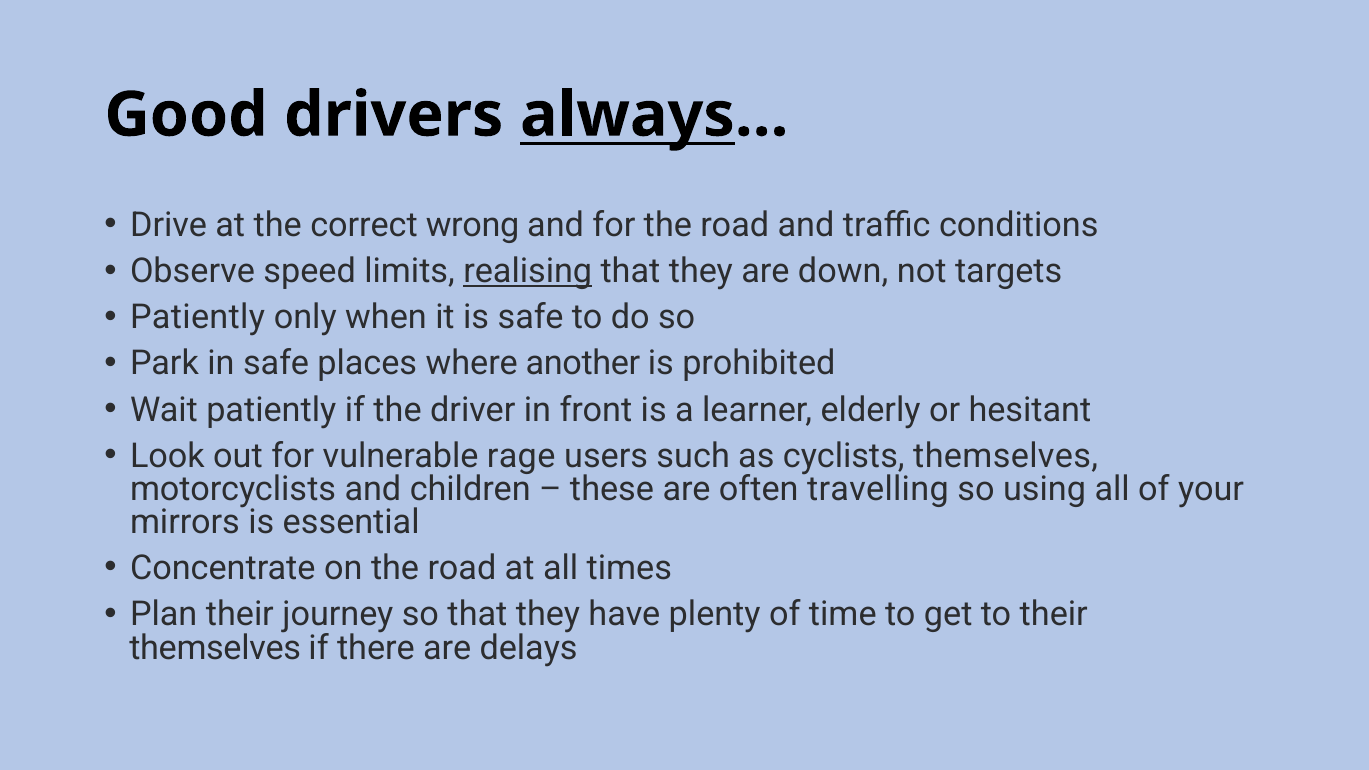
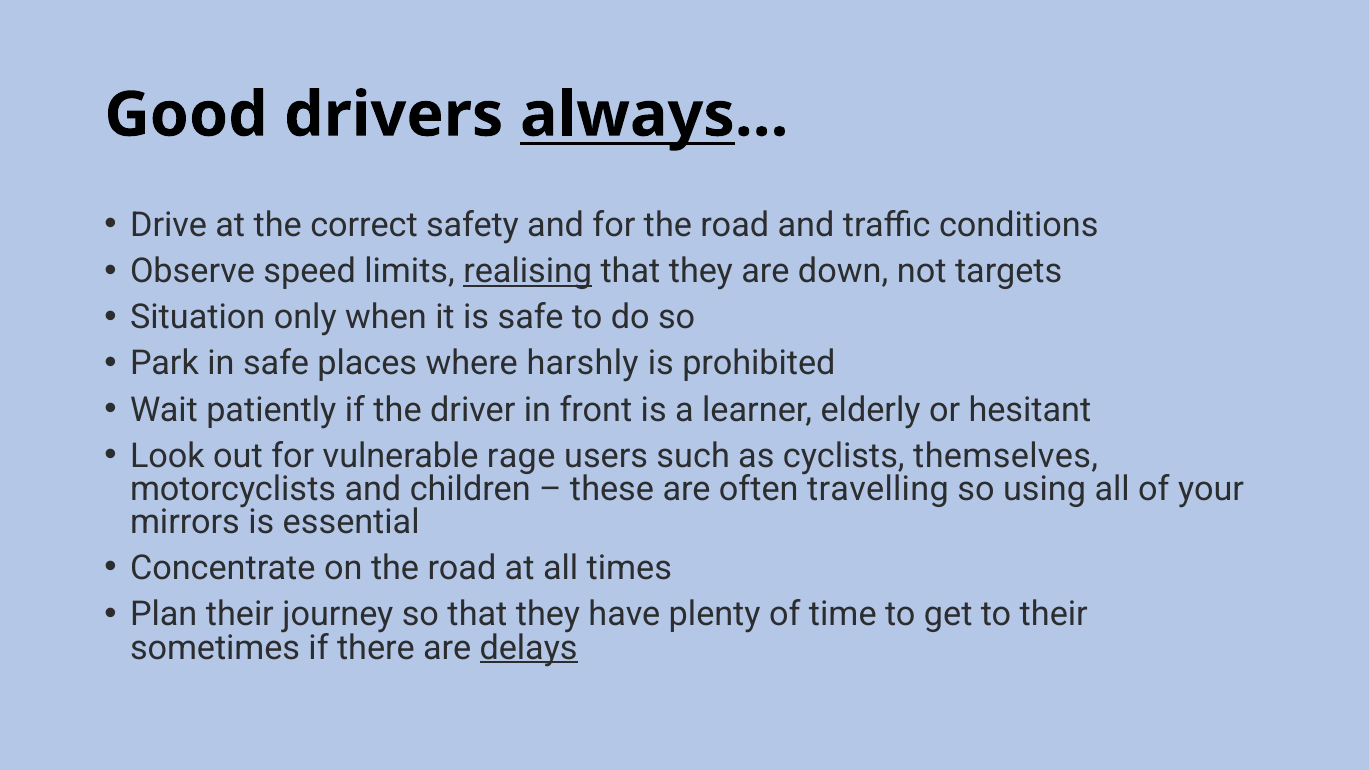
wrong: wrong -> safety (473, 225)
Patiently: Patiently -> Situation (198, 318)
another: another -> harshly (583, 364)
themselves: themselves -> sometimes (215, 648)
delays underline: none -> present (529, 648)
